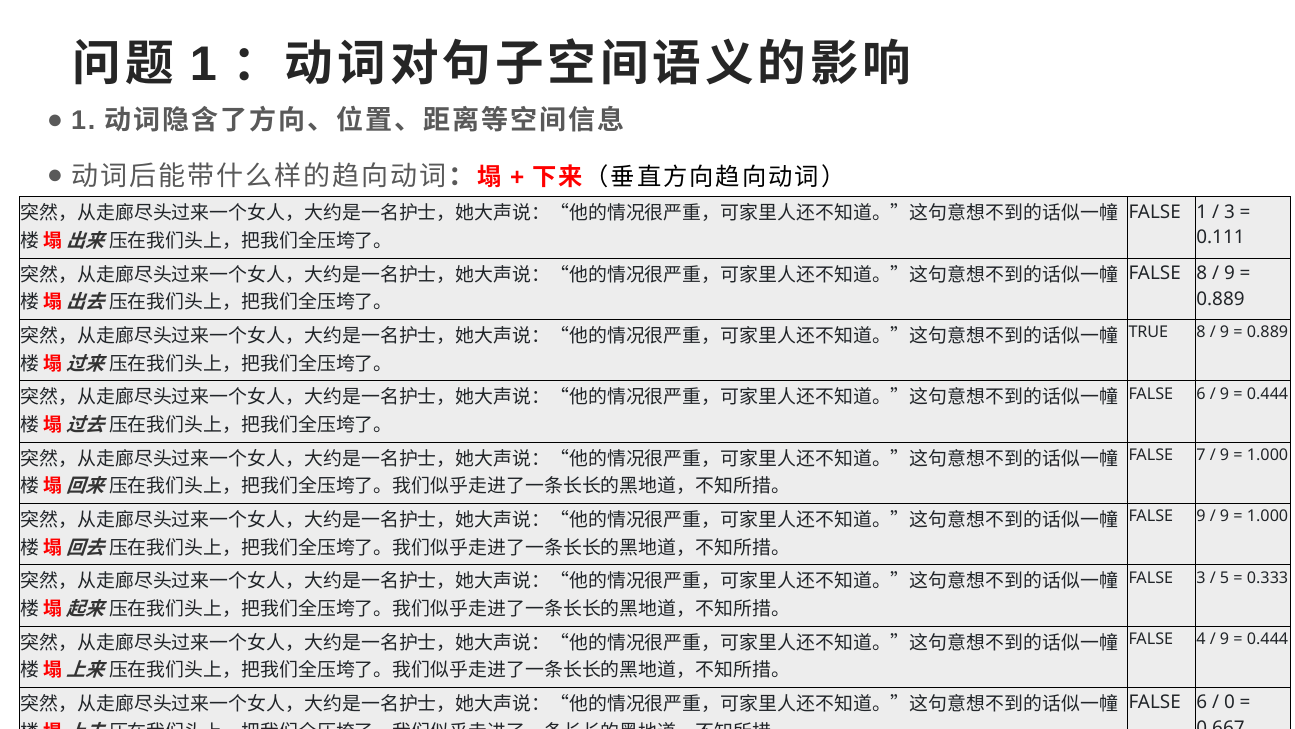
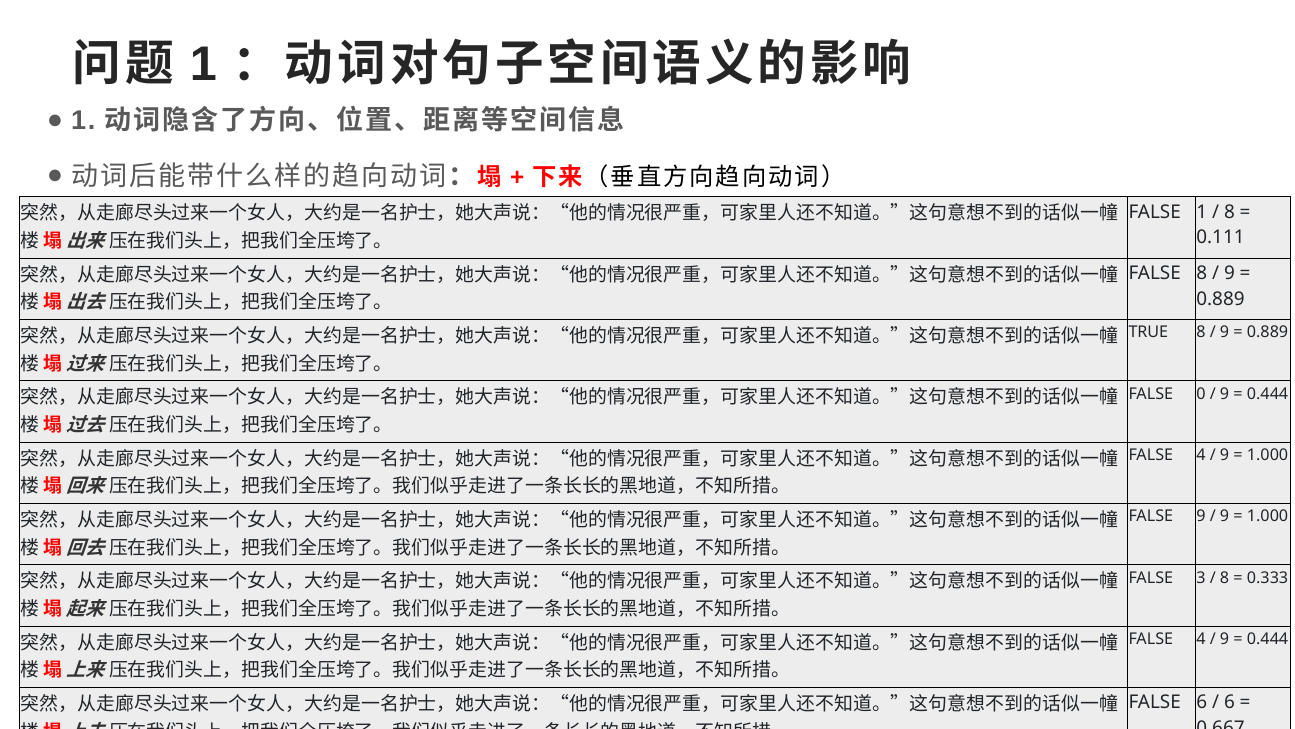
3: 3 -> 8 (1229, 212)
6: 6 -> 0 (1201, 394)
7: 7 -> 4 (1201, 455)
5: 5 -> 8 (1225, 577)
0: 0 -> 6 (1229, 702)
